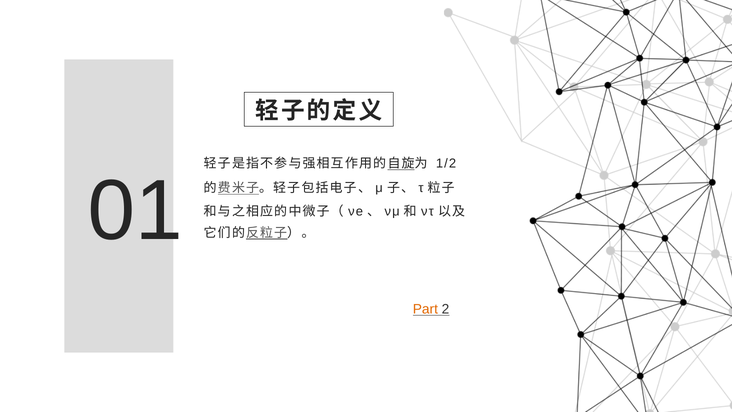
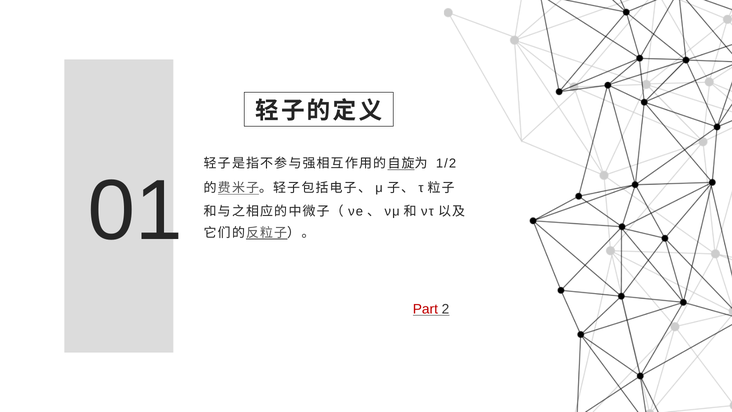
Part colour: orange -> red (425, 309)
